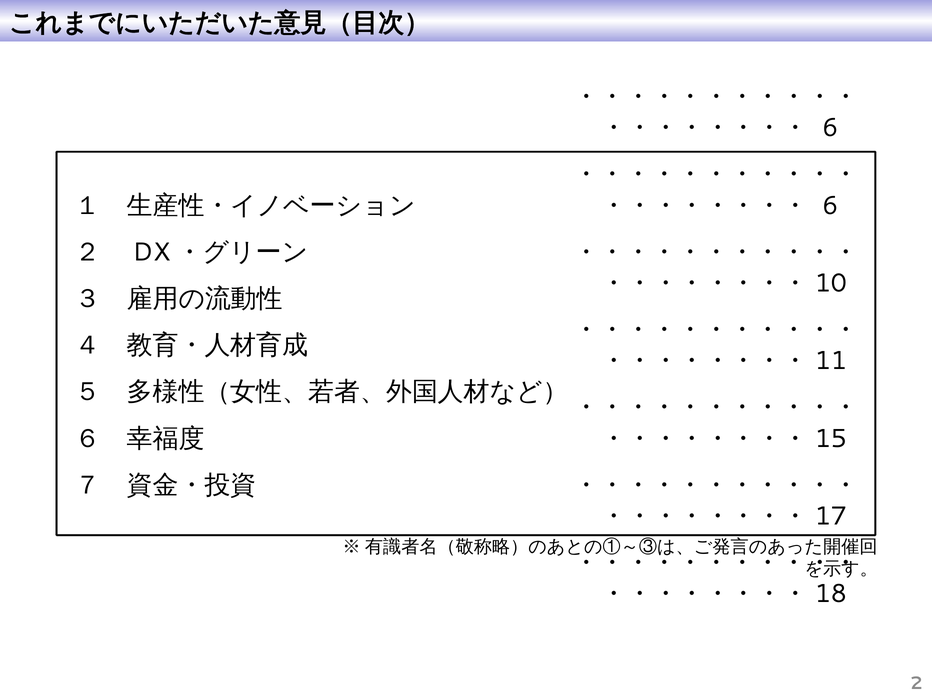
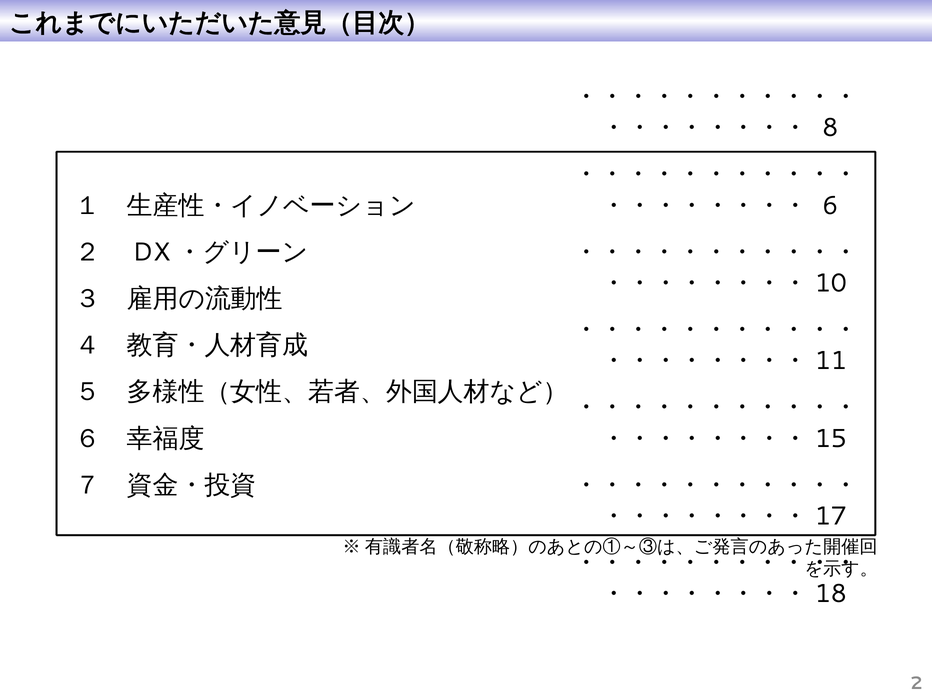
6: 6 -> 8 (830, 128)
